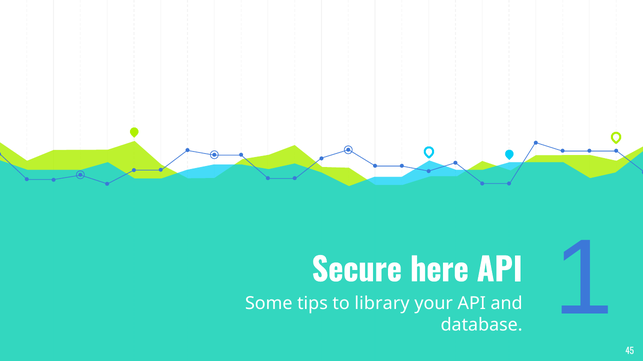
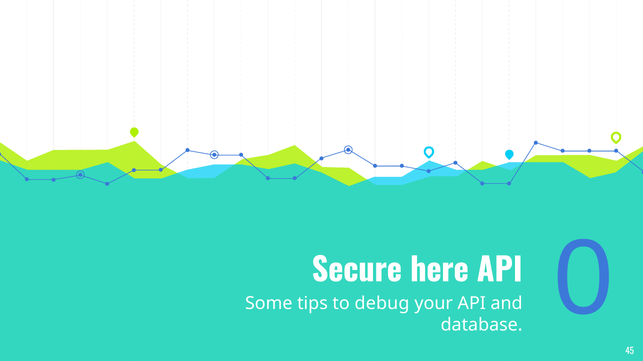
library: library -> debug (382, 304)
1: 1 -> 0 (583, 279)
